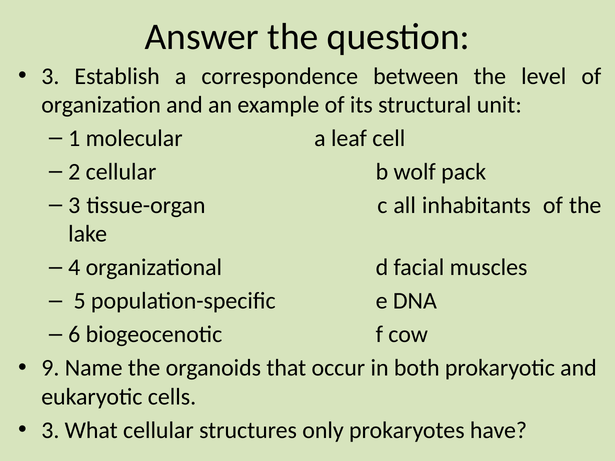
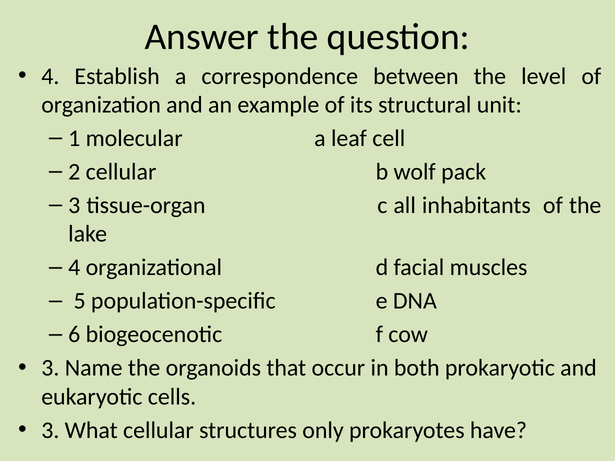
3: 3 -> 4 (50, 76)
9: 9 -> 3 (50, 368)
